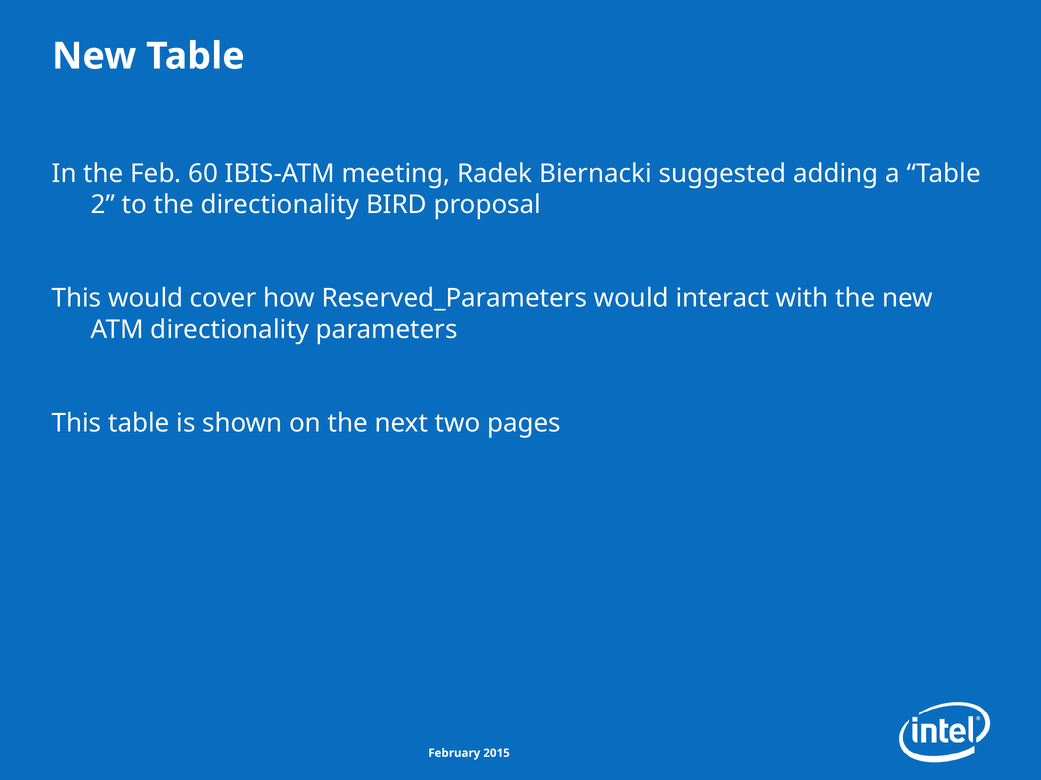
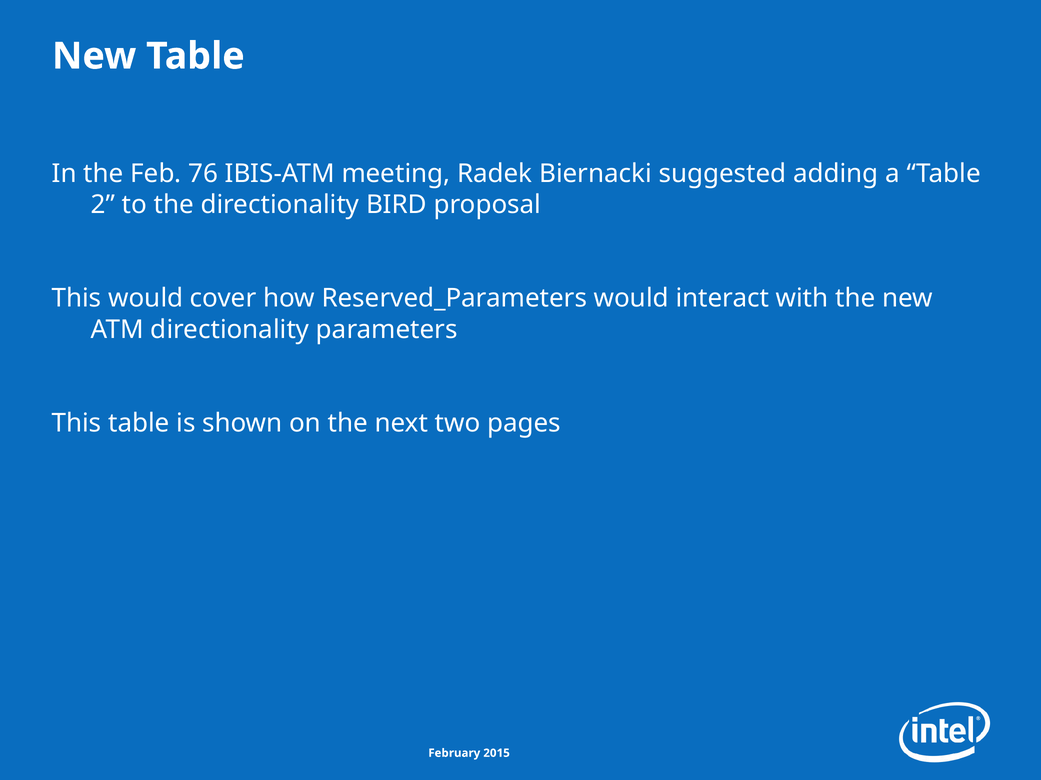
60: 60 -> 76 (203, 174)
